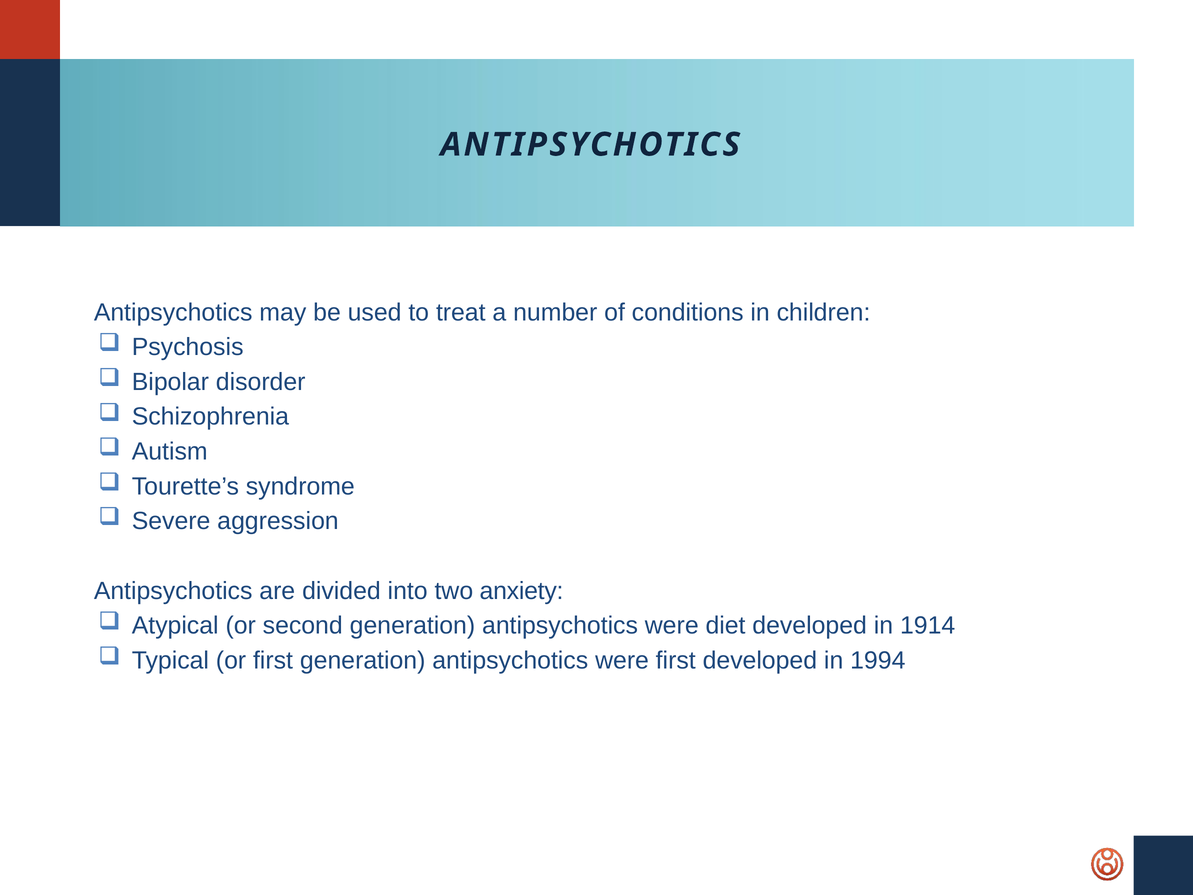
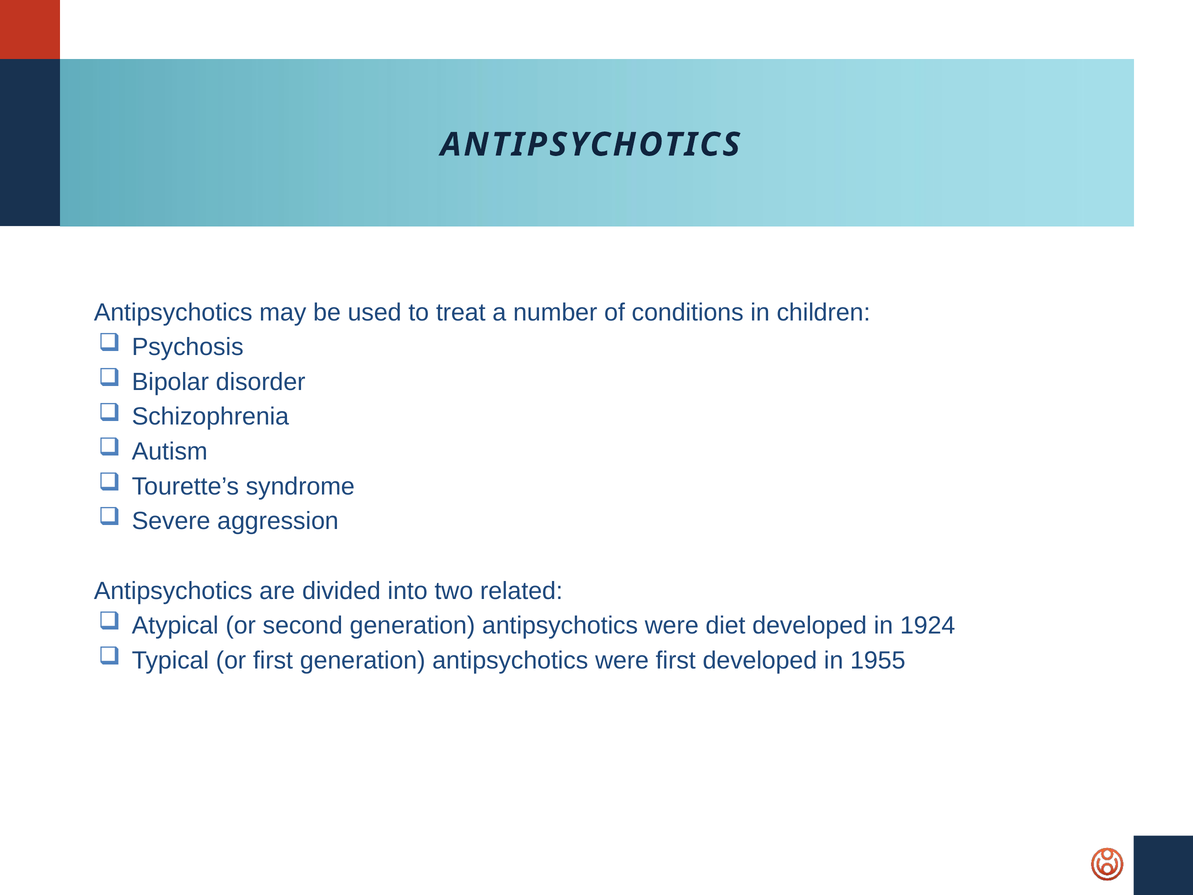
anxiety: anxiety -> related (521, 591)
1914: 1914 -> 1924 (928, 625)
1994: 1994 -> 1955 (878, 660)
